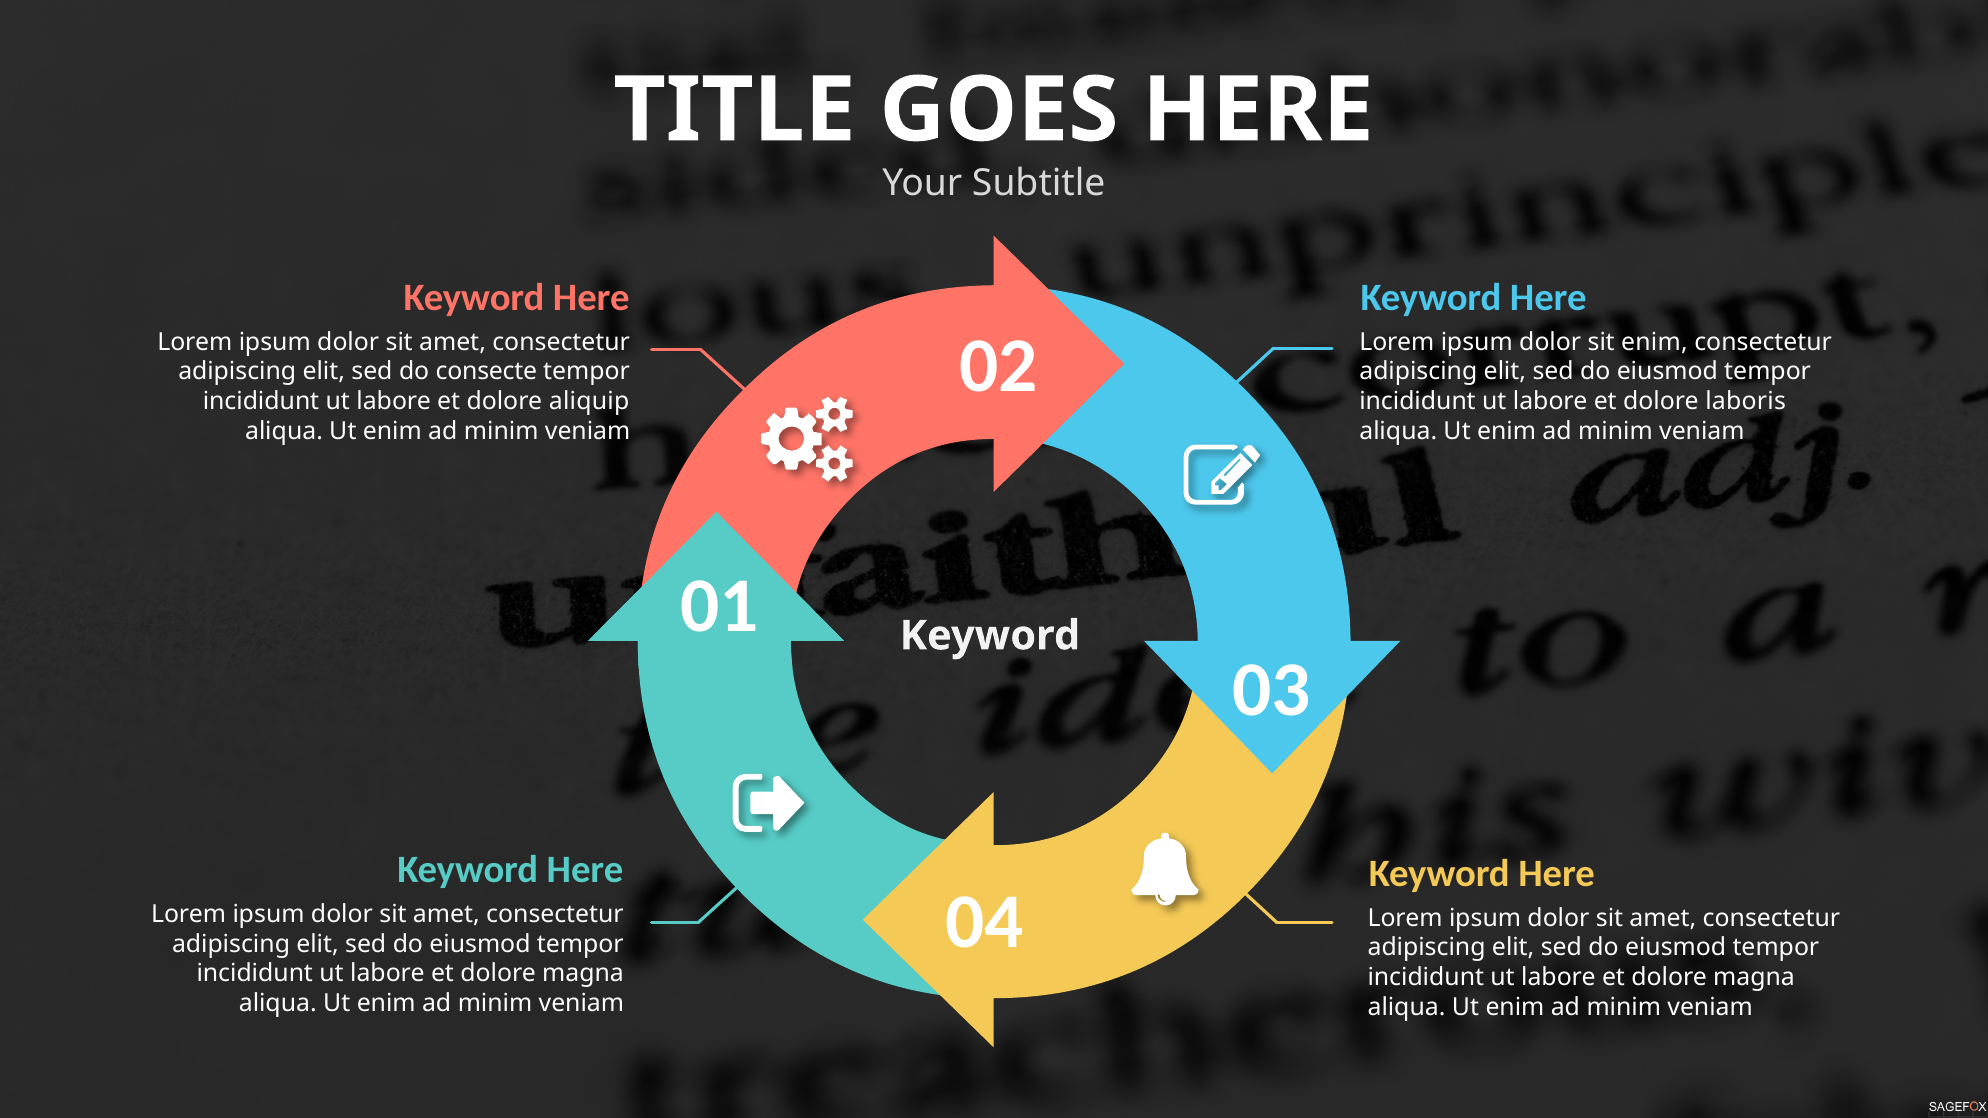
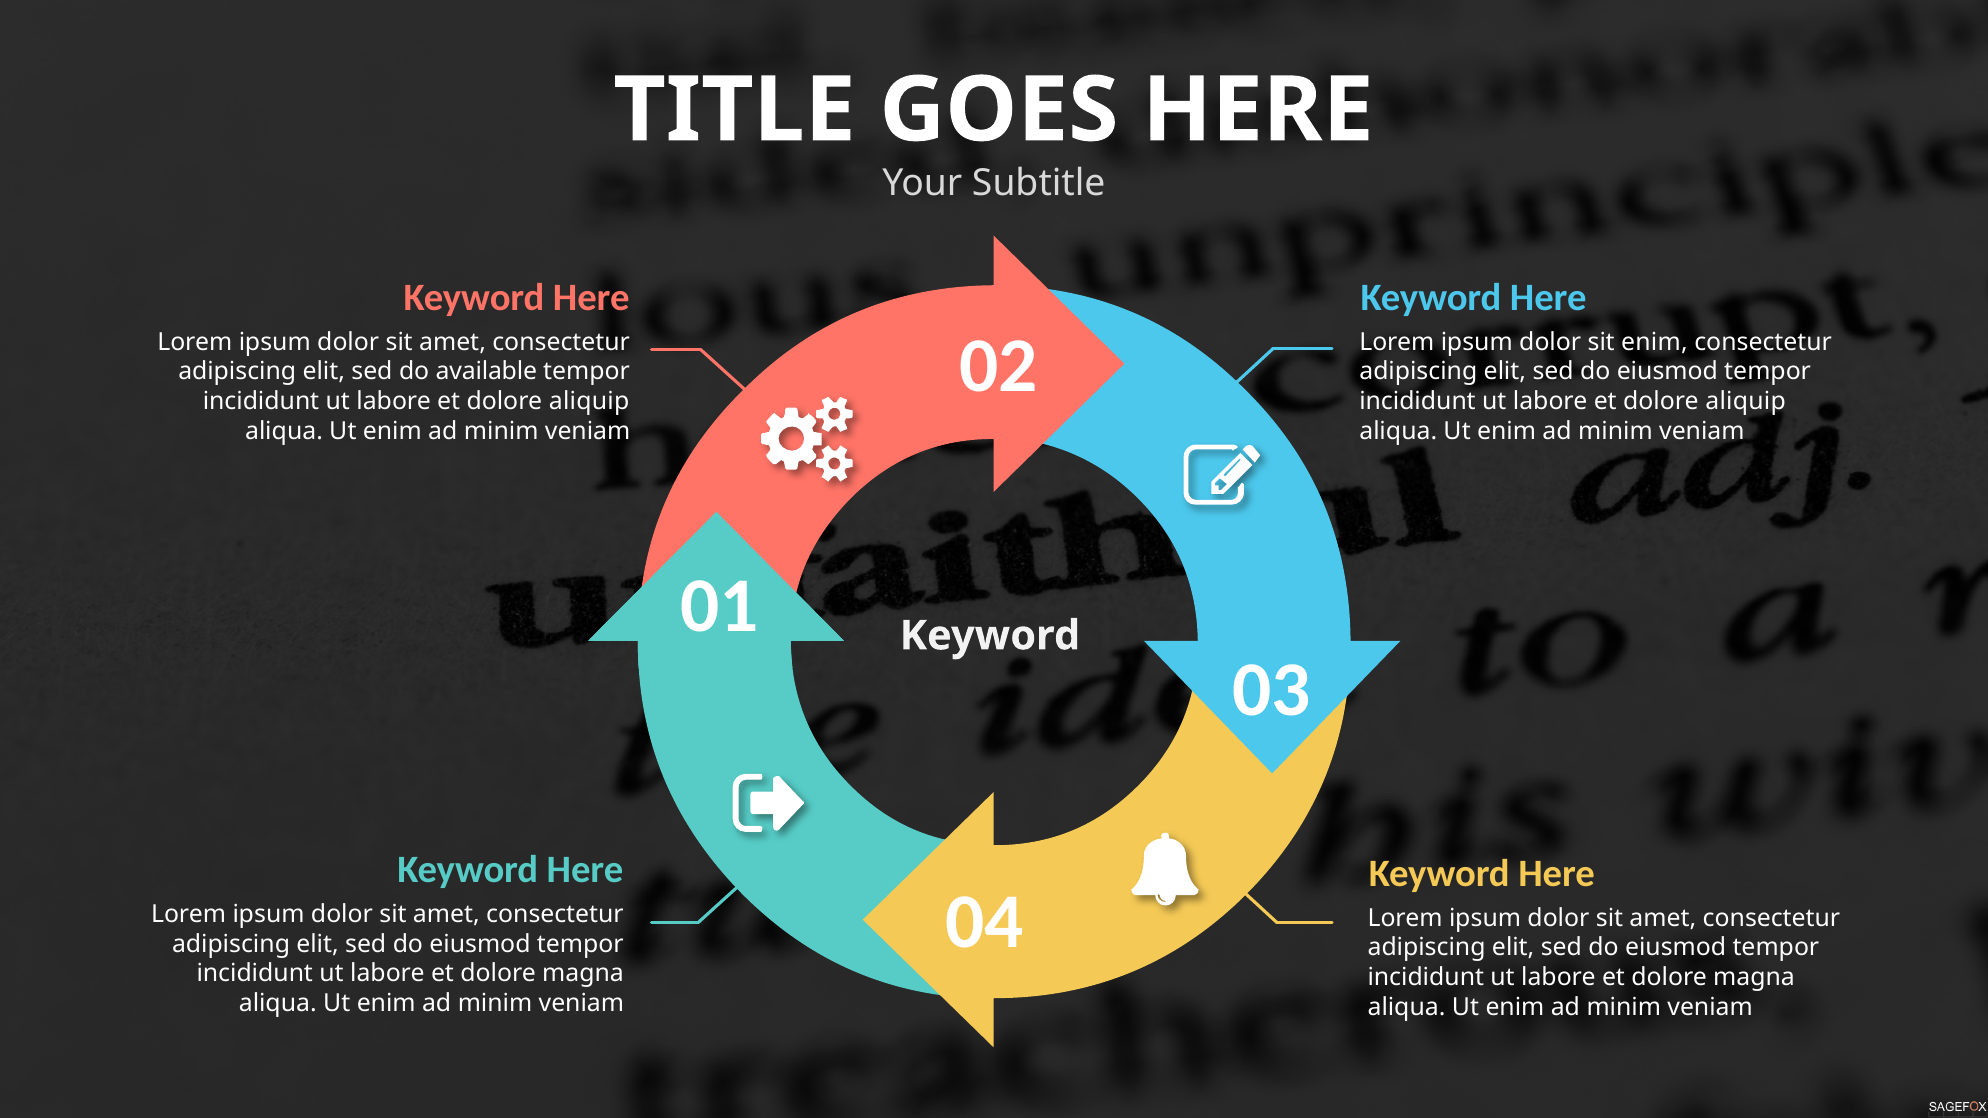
consecte: consecte -> available (486, 372)
laboris: laboris -> aliquip (1746, 402)
